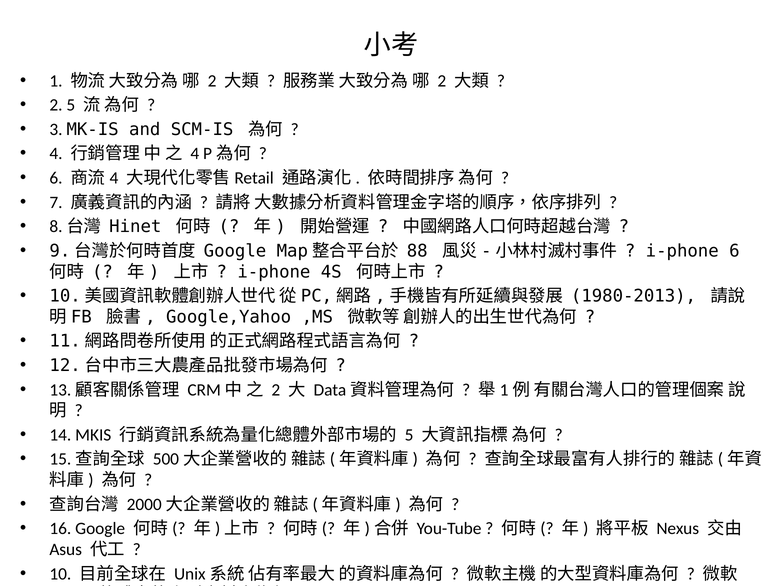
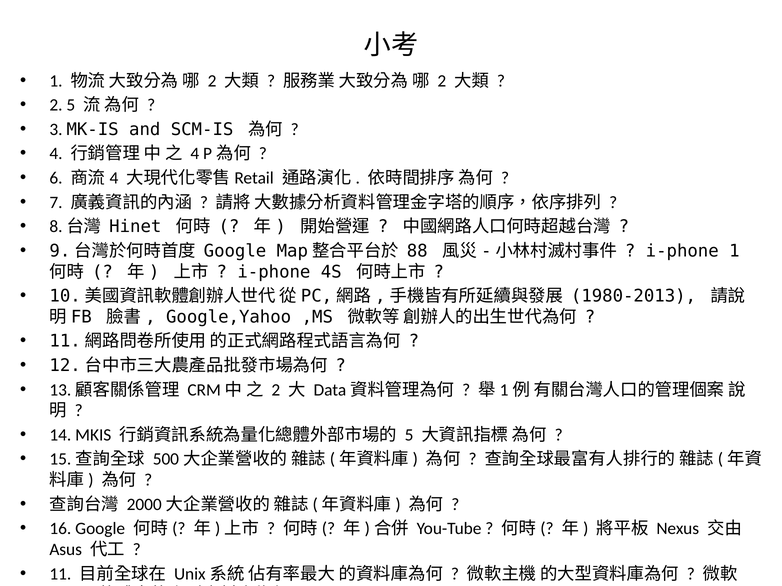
i-phone 6: 6 -> 1 (734, 251)
10: 10 -> 11 (60, 574)
